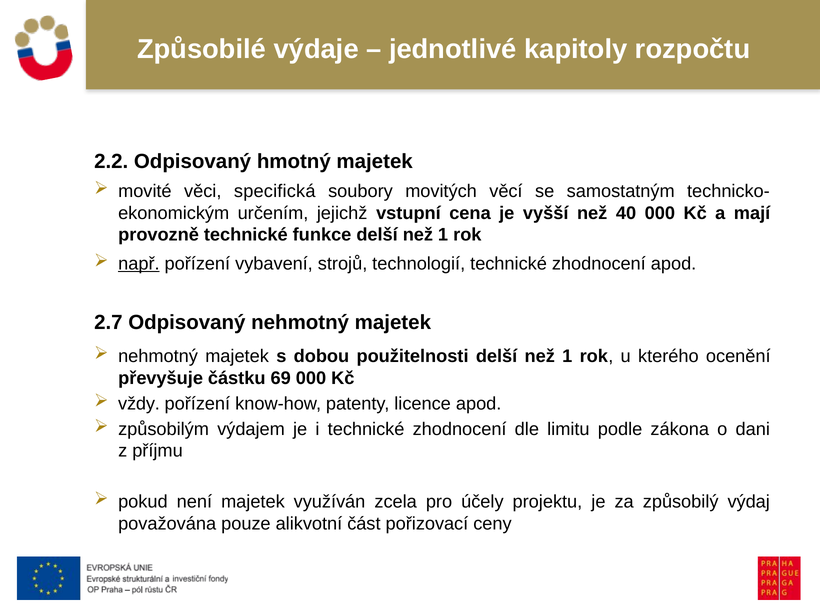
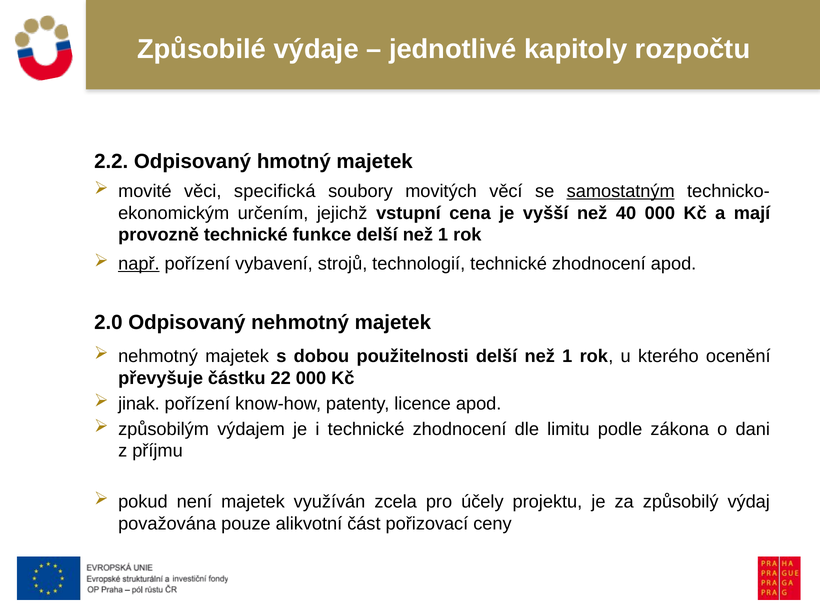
samostatným underline: none -> present (621, 191)
2.7: 2.7 -> 2.0 (108, 323)
69: 69 -> 22 (281, 378)
vždy: vždy -> jinak (139, 404)
